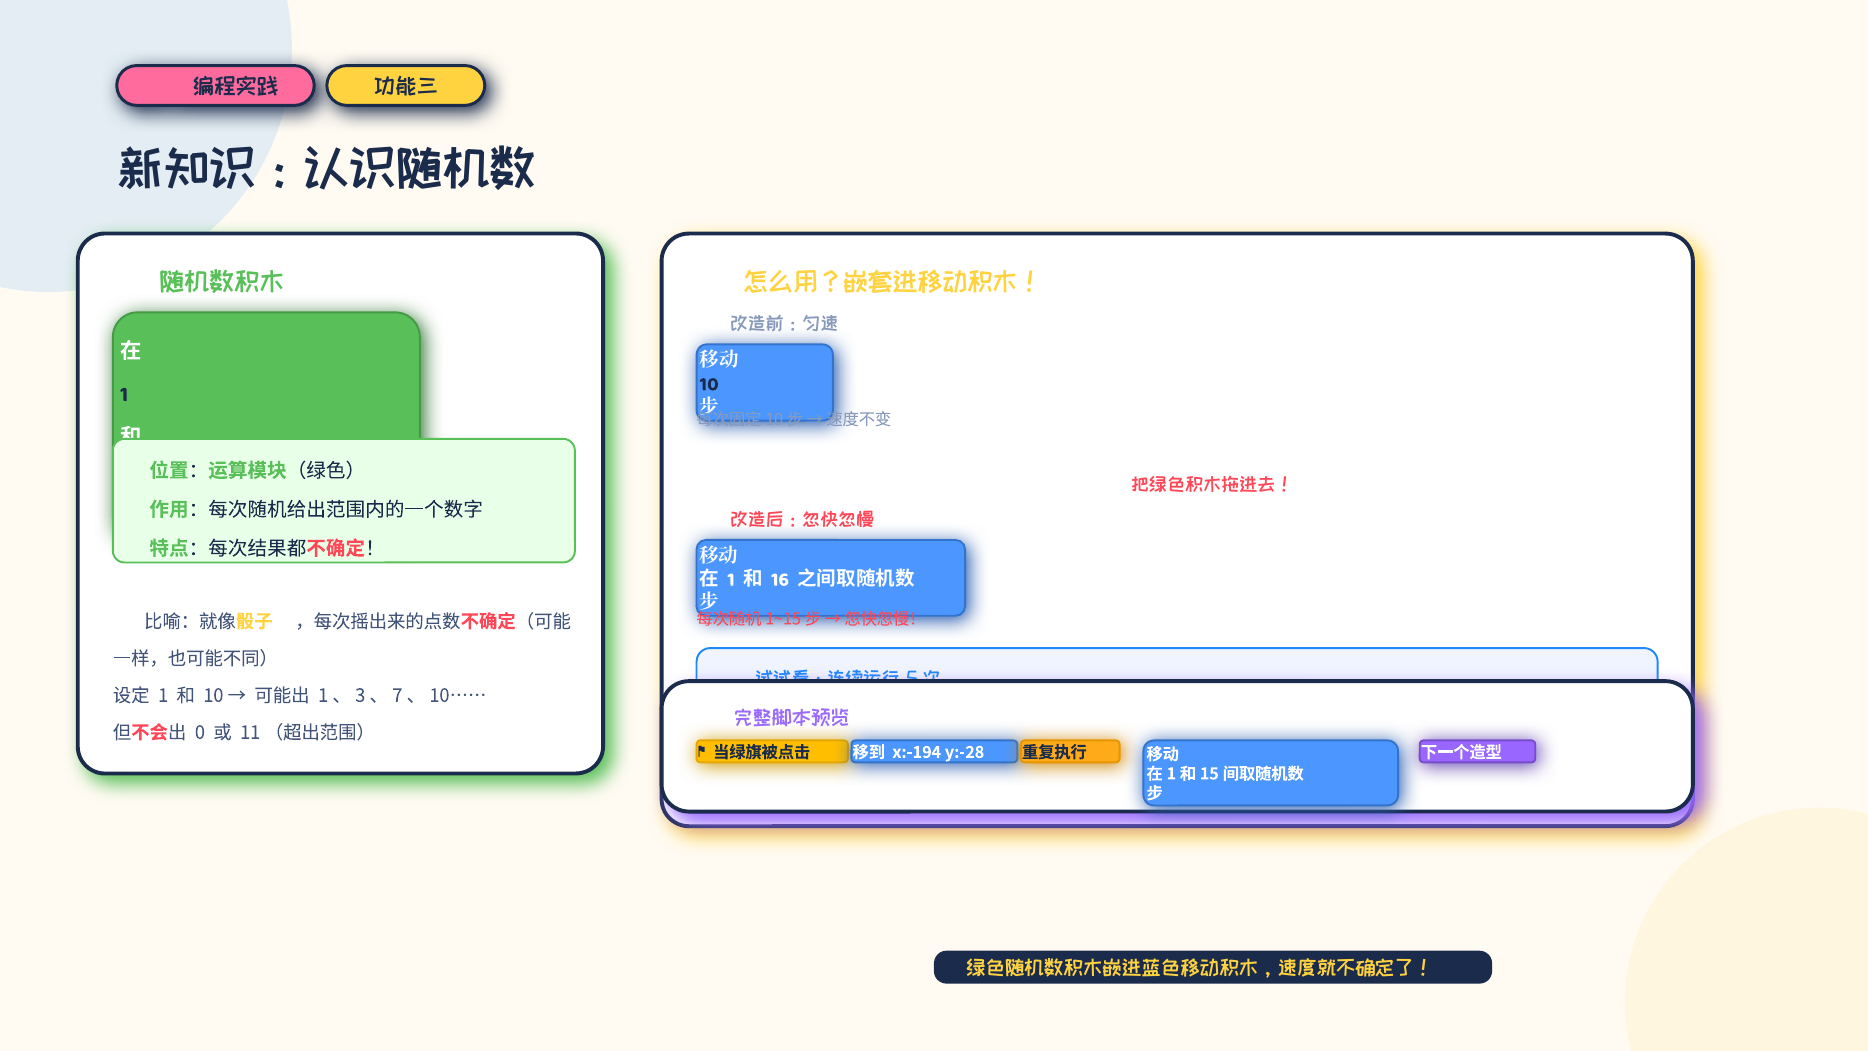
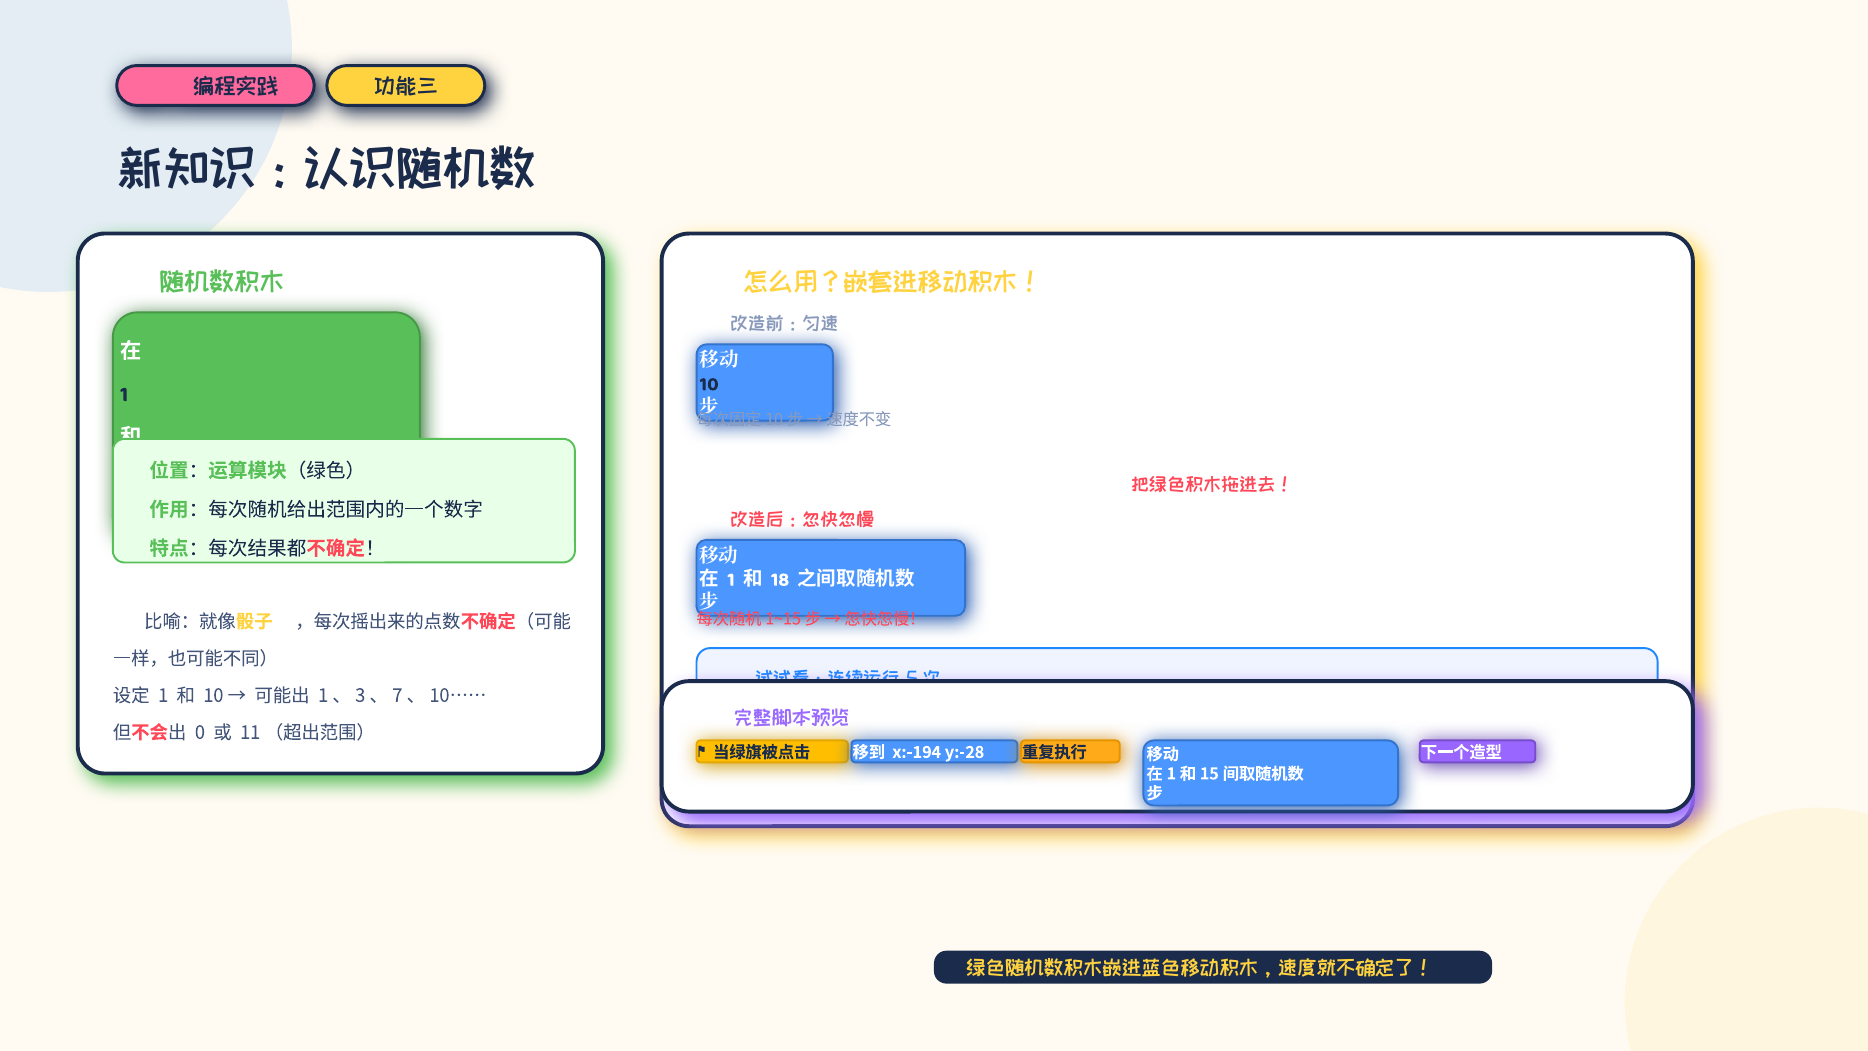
16: 16 -> 18 (780, 579)
